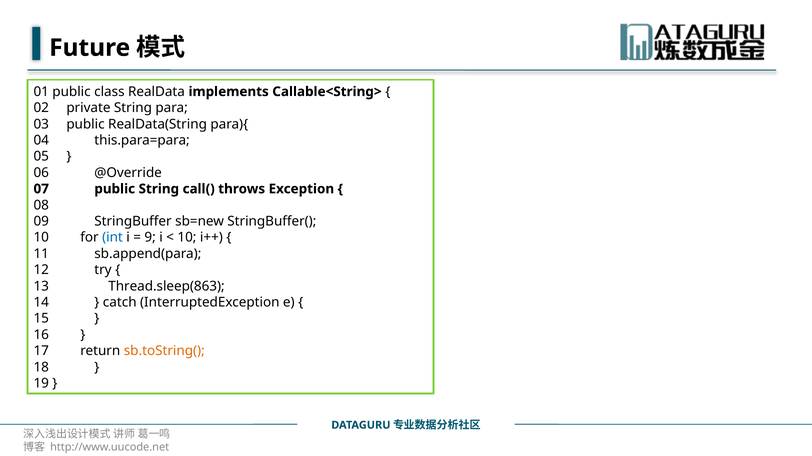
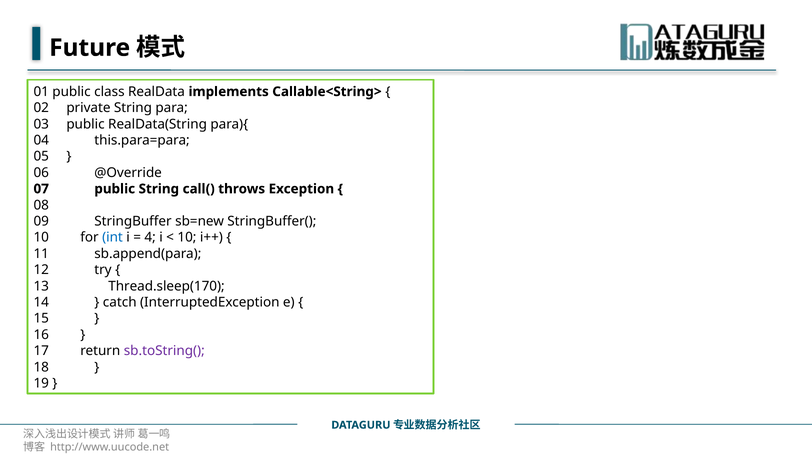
9: 9 -> 4 (150, 238)
Thread.sleep(863: Thread.sleep(863 -> Thread.sleep(170 (166, 286)
sb.toString( colour: orange -> purple (164, 351)
